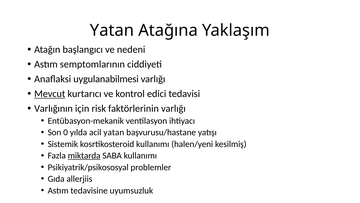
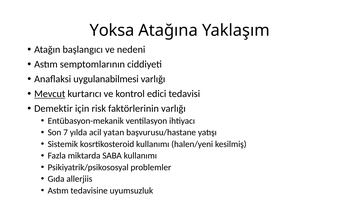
Yatan: Yatan -> Yoksa (112, 30)
Varlığının: Varlığının -> Demektir (53, 108)
0: 0 -> 7 (66, 132)
miktarda underline: present -> none (84, 155)
